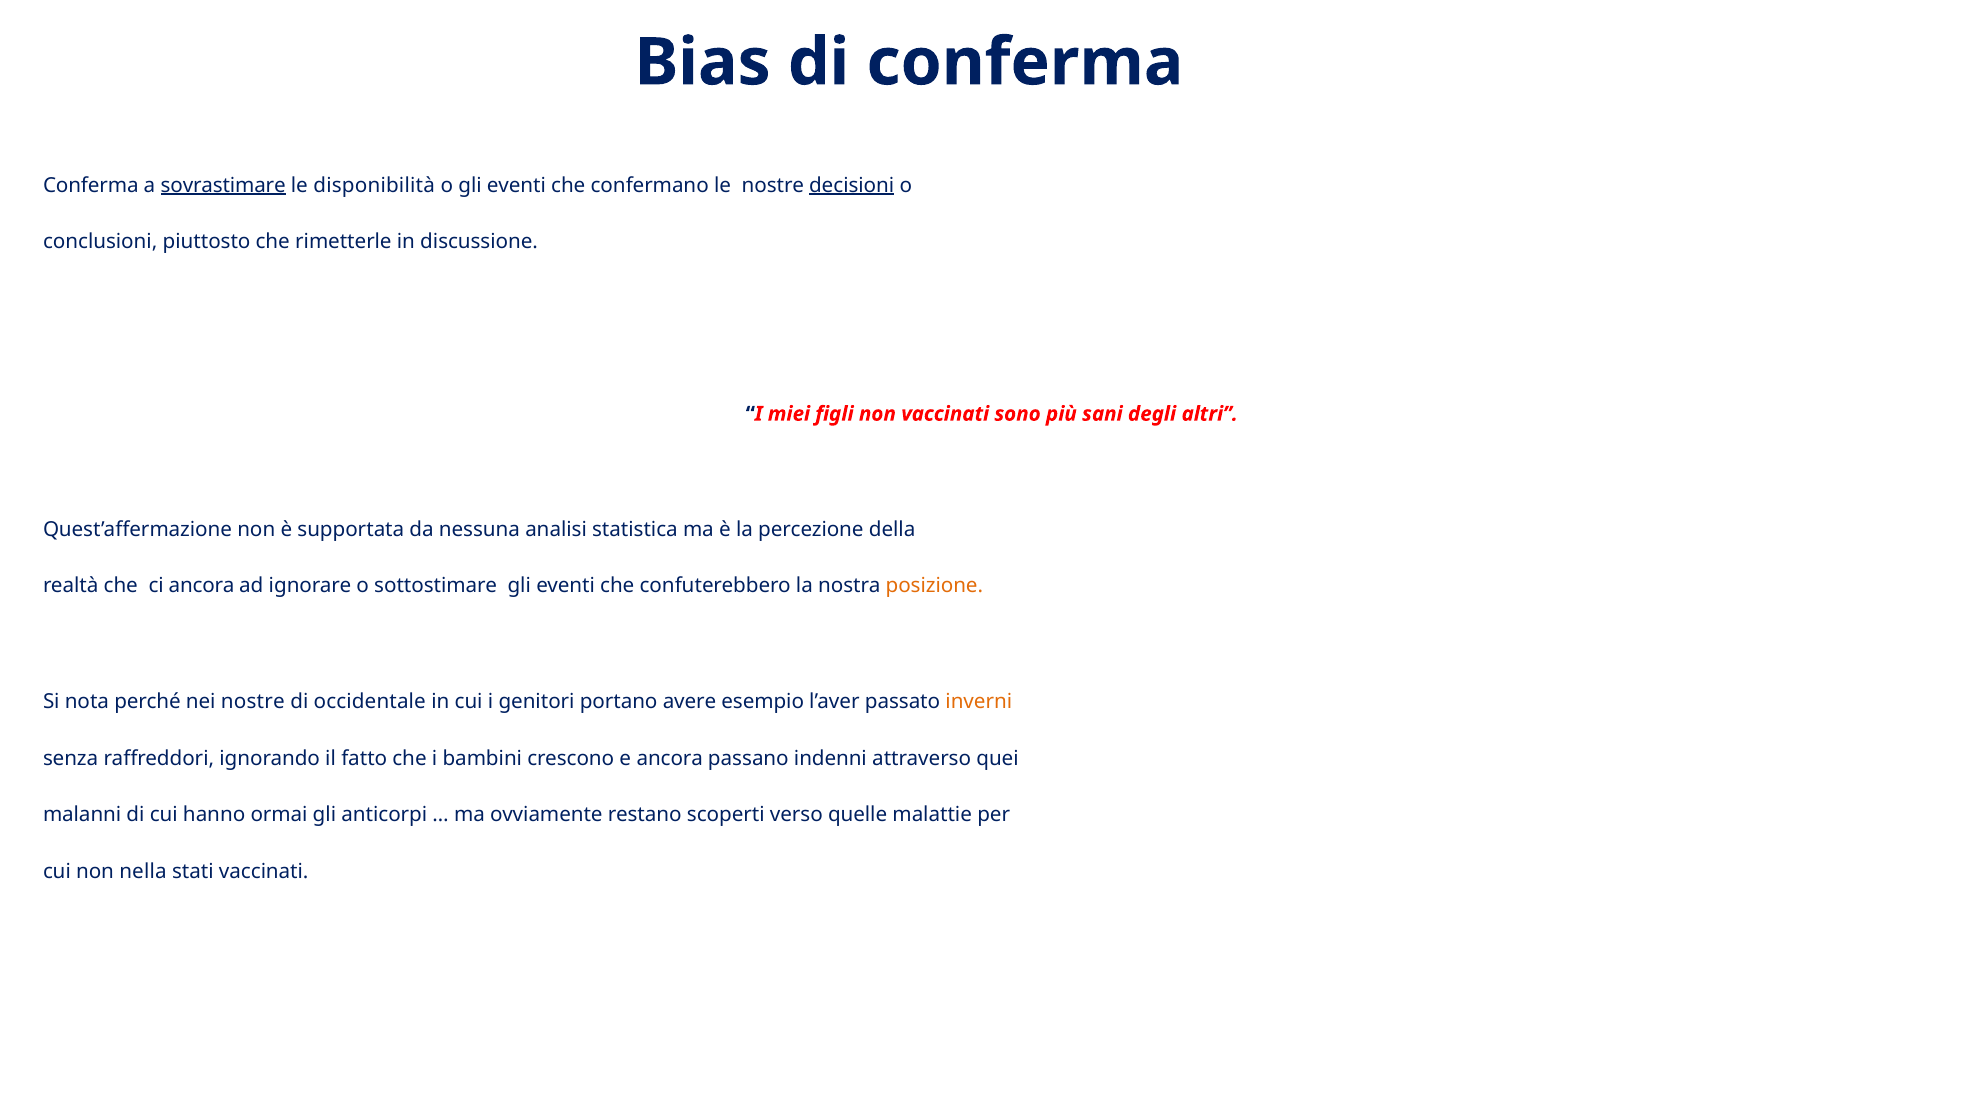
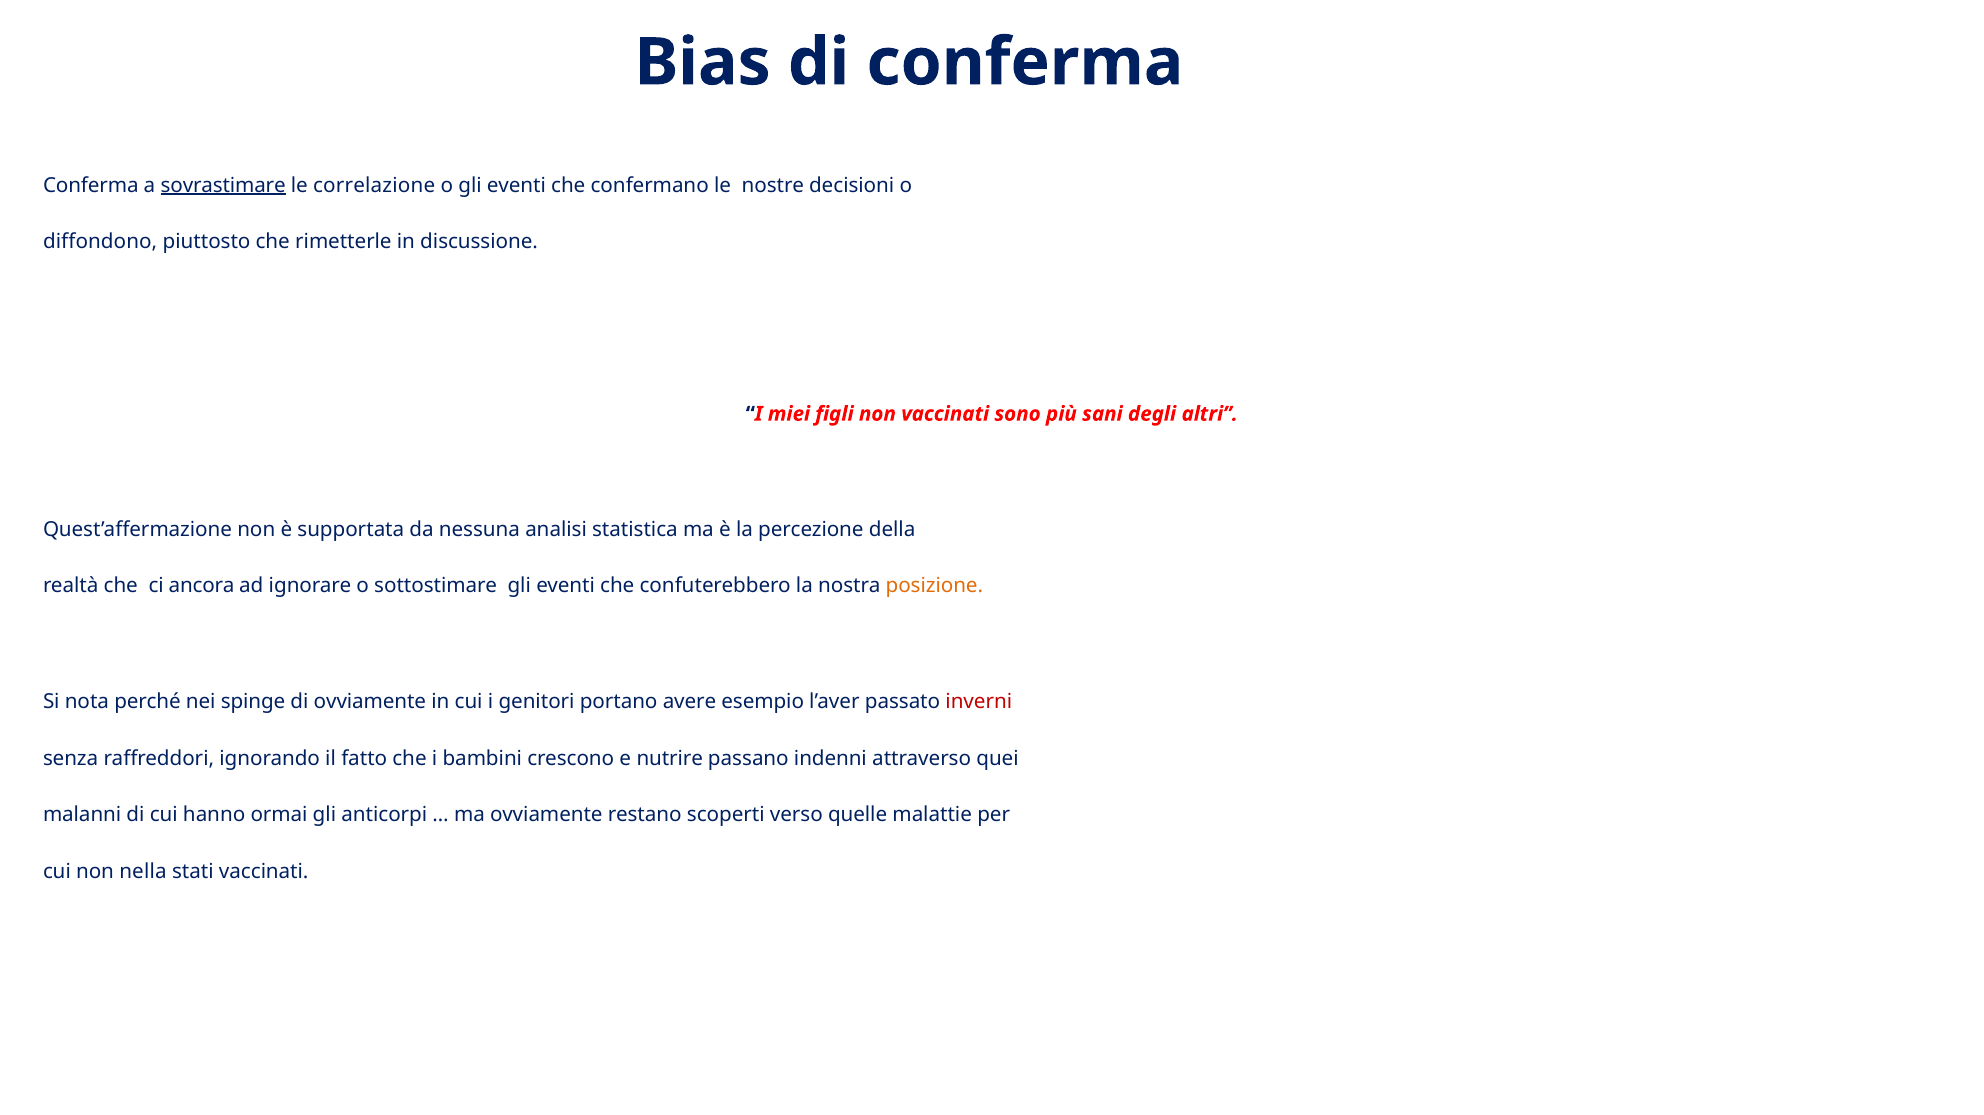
disponibilità: disponibilità -> correlazione (374, 185)
decisioni underline: present -> none (852, 185)
conclusioni: conclusioni -> diffondono (100, 242)
nei nostre: nostre -> spinge (253, 702)
di occidentale: occidentale -> ovviamente (370, 702)
inverni colour: orange -> red (979, 702)
e ancora: ancora -> nutrire (670, 758)
